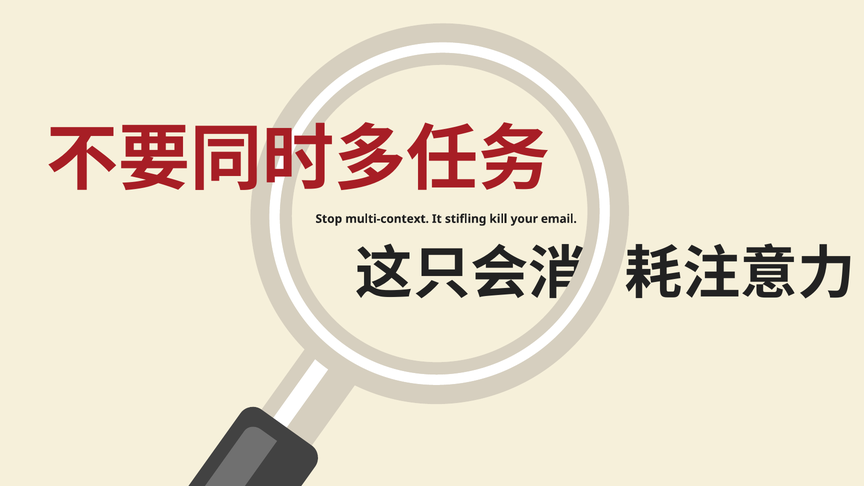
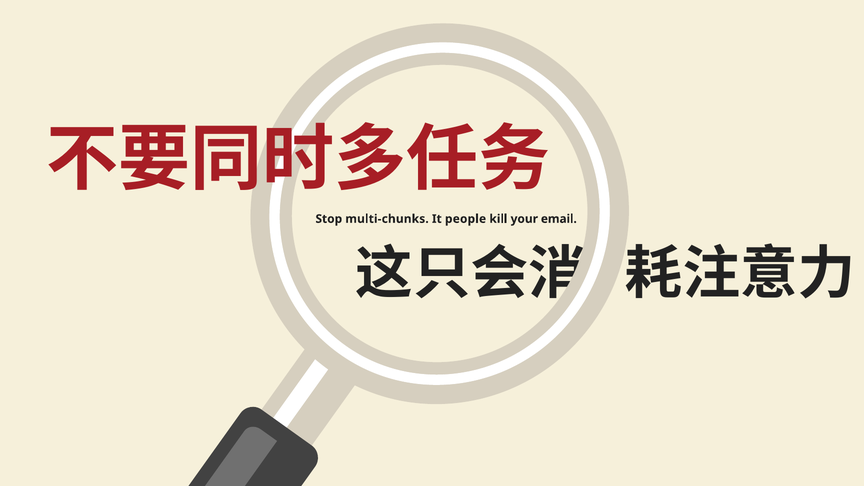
multi-context: multi-context -> multi-chunks (387, 219)
stifling: stifling -> people (466, 219)
